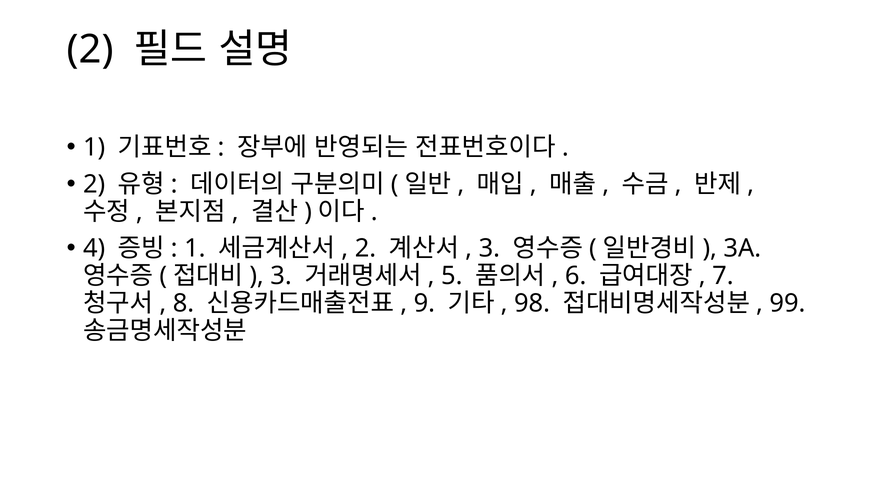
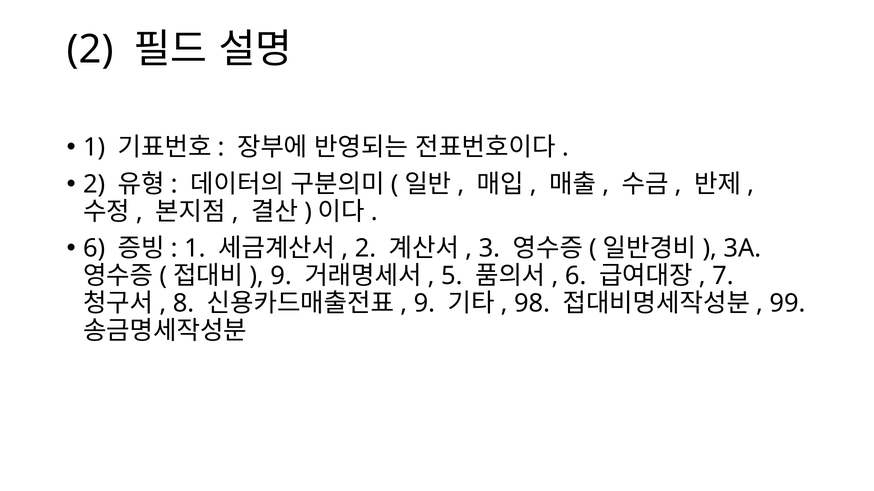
4: 4 -> 6 (94, 249)
3: 3 -> 9 (281, 276)
